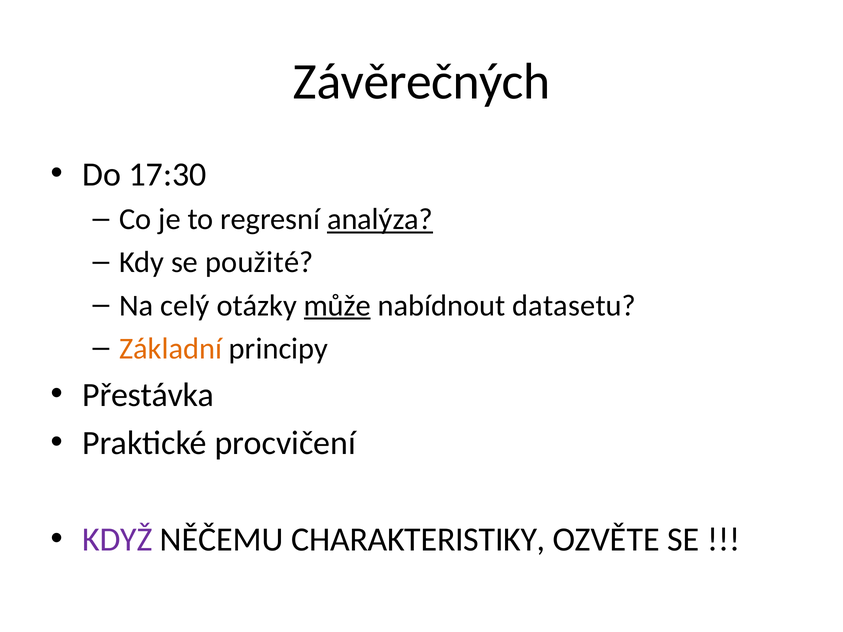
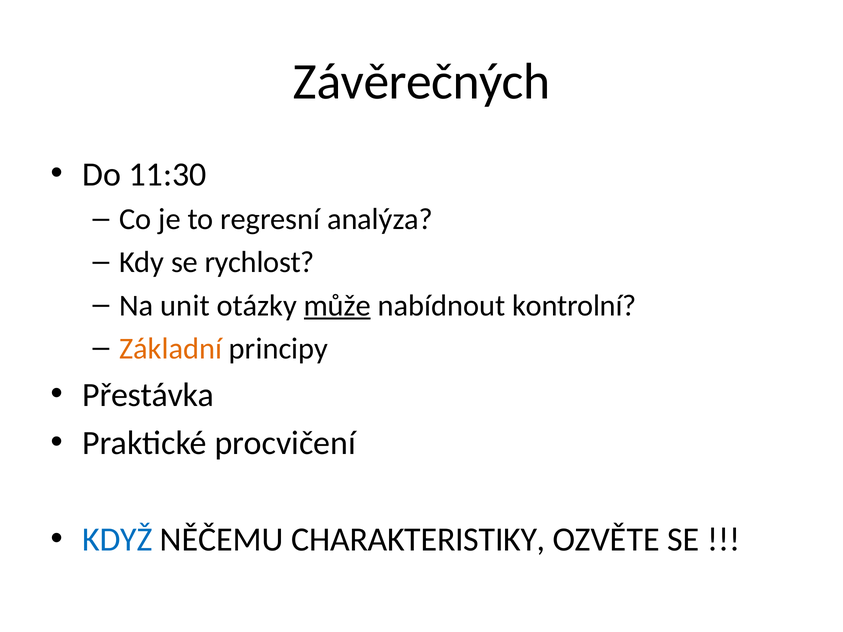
17:30: 17:30 -> 11:30 (168, 174)
analýza underline: present -> none (380, 219)
použité: použité -> rychlost (260, 263)
celý: celý -> unit (185, 306)
datasetu: datasetu -> kontrolní (574, 306)
KDYŽ colour: purple -> blue (117, 540)
